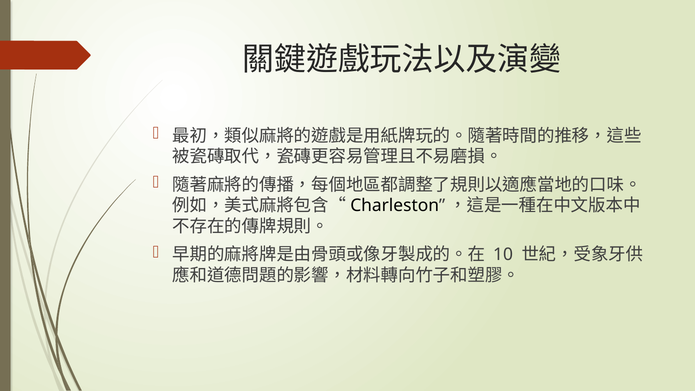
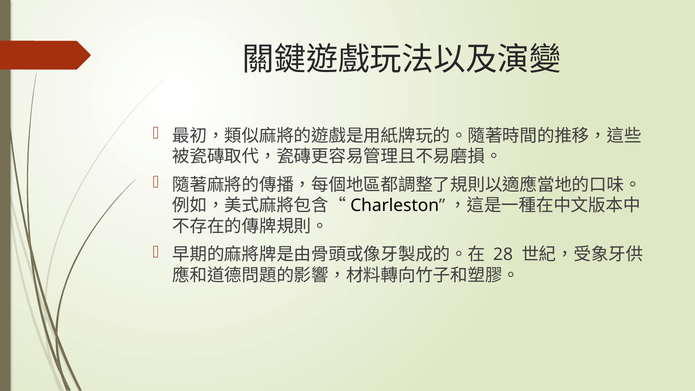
10: 10 -> 28 (503, 255)
